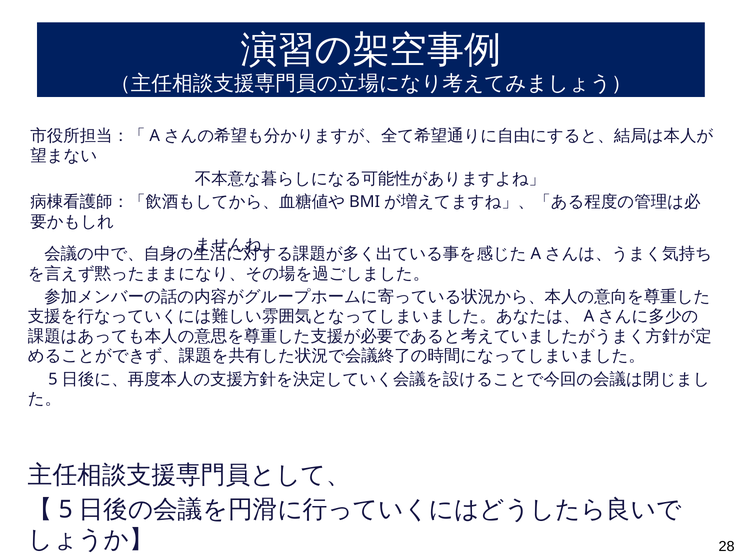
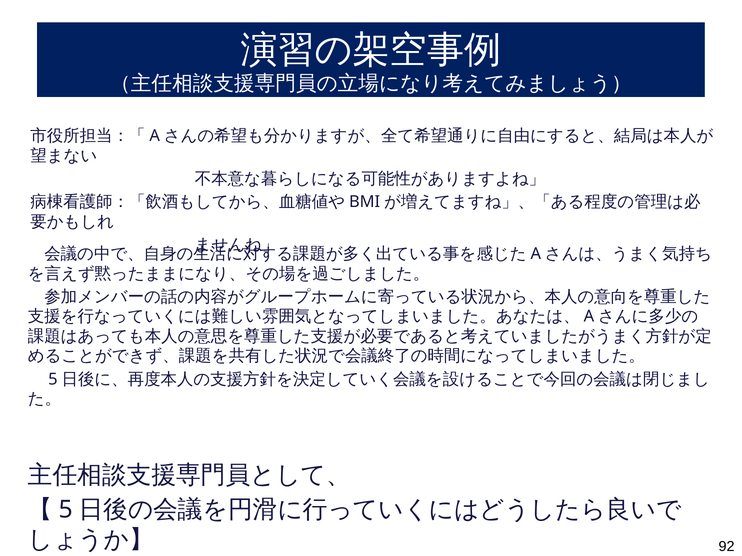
28: 28 -> 92 (727, 547)
